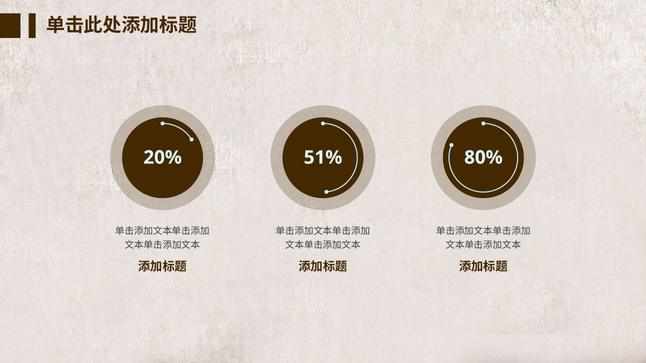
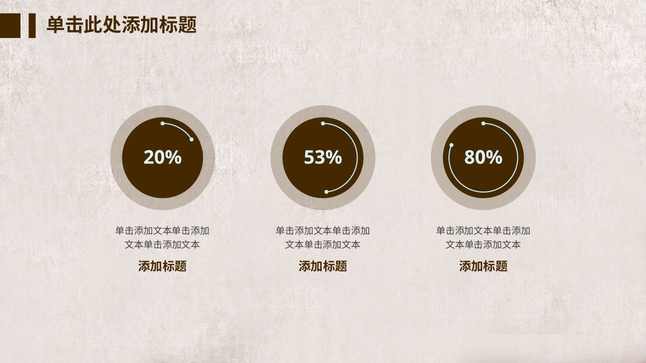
51%: 51% -> 53% (323, 158)
